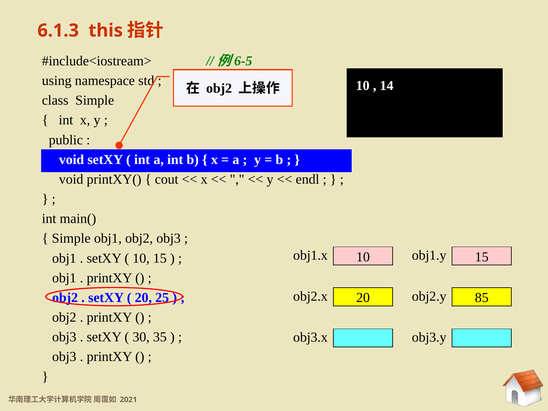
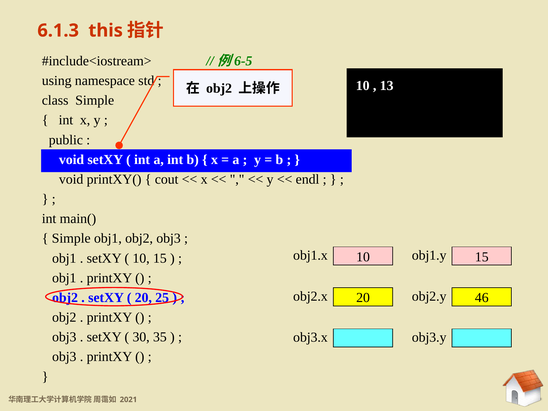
14: 14 -> 13 (387, 86)
85: 85 -> 46 (482, 298)
